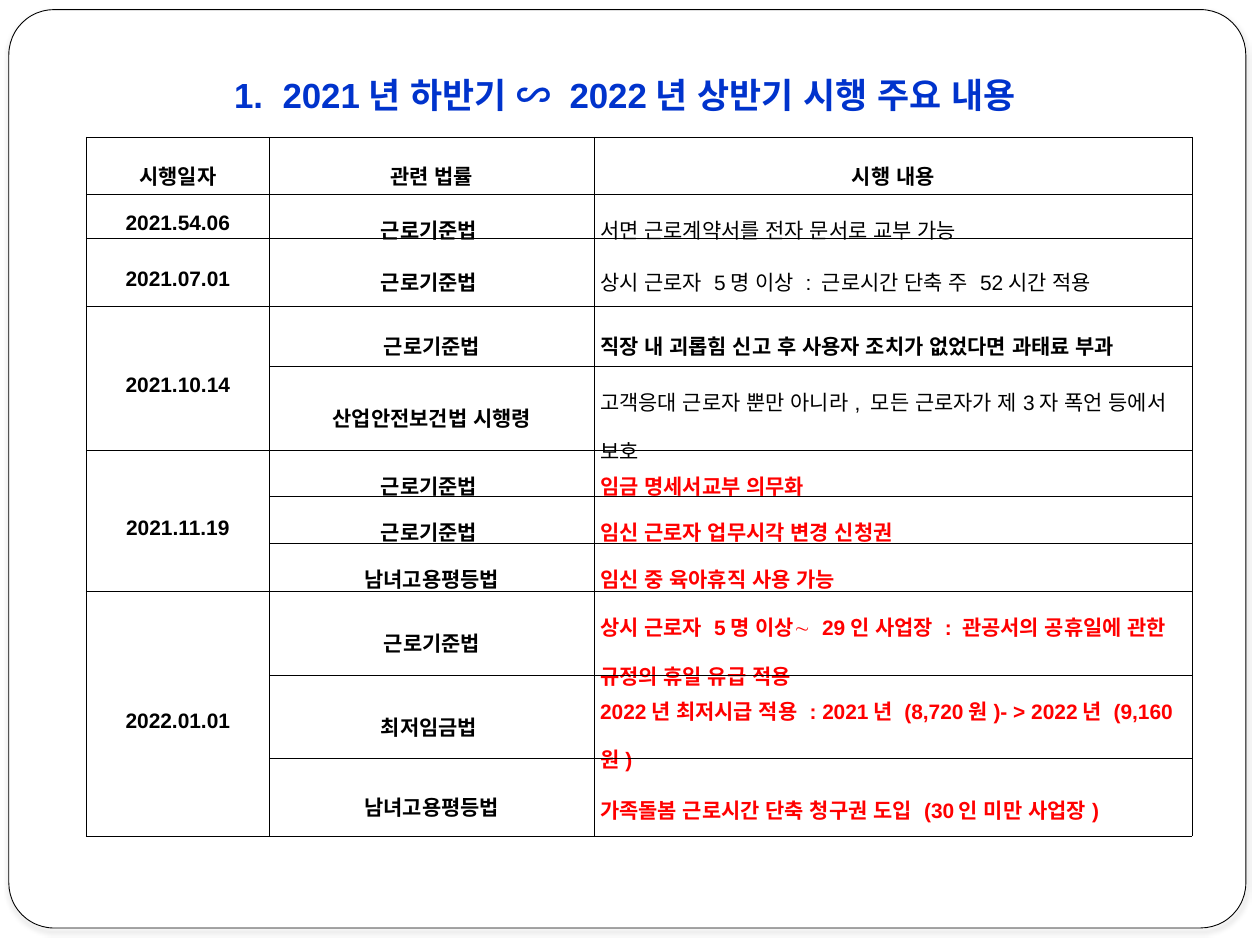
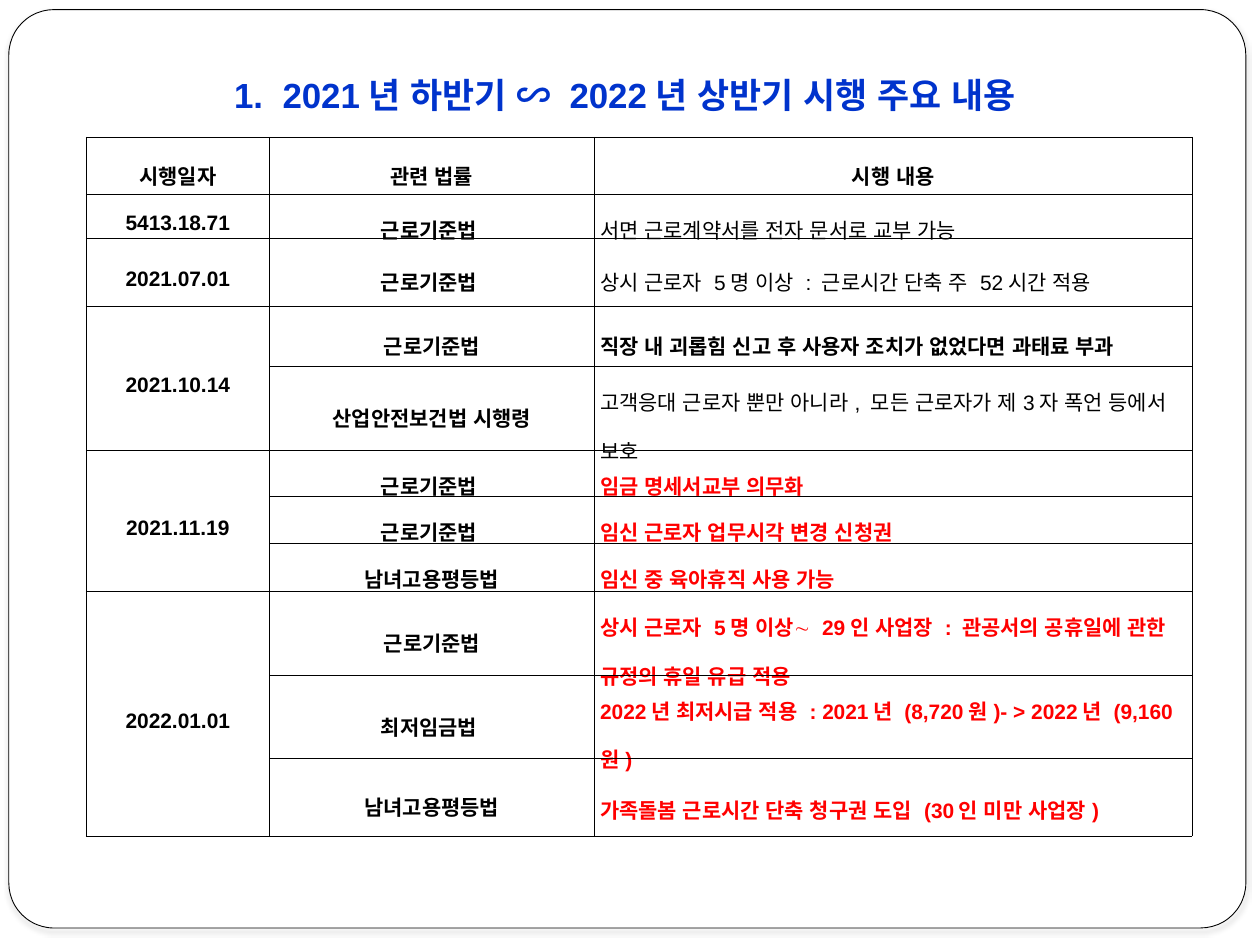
2021.54.06: 2021.54.06 -> 5413.18.71 (178, 224)
